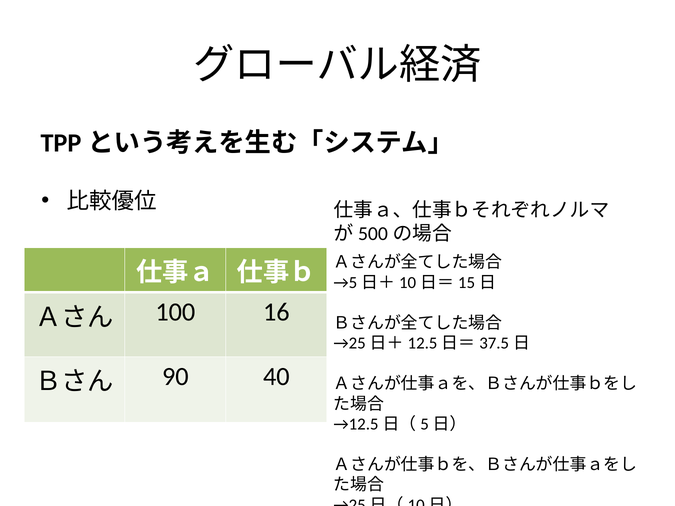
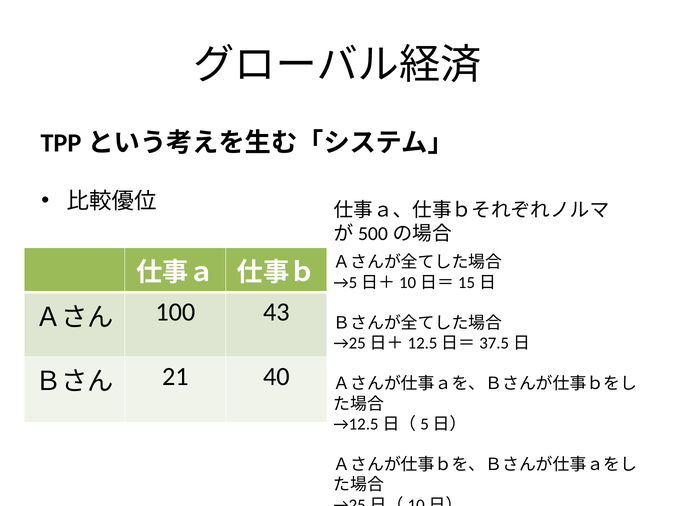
16: 16 -> 43 (276, 312)
90: 90 -> 21 (175, 377)
